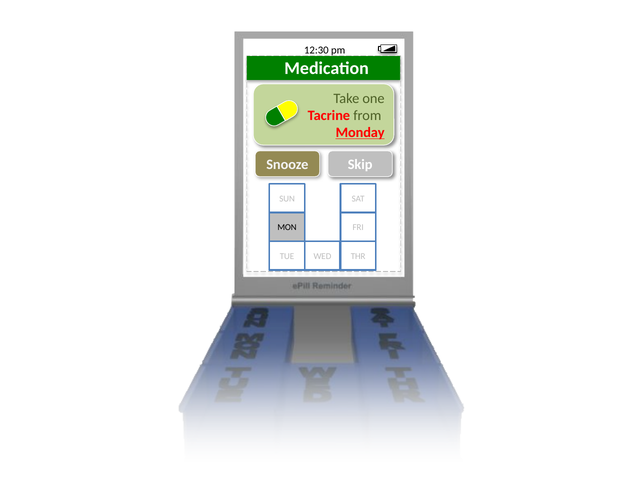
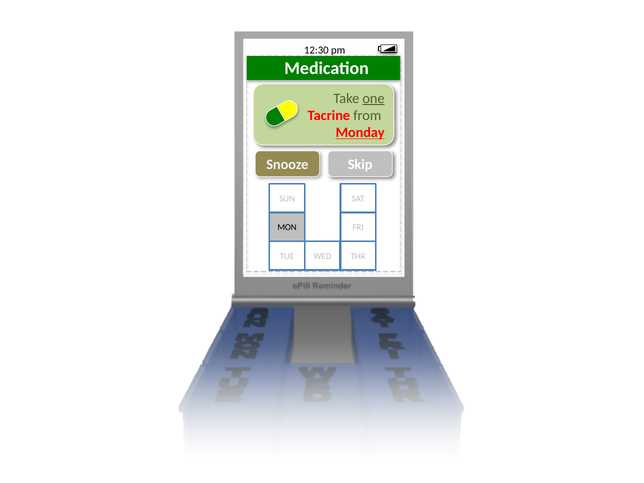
one underline: none -> present (373, 98)
